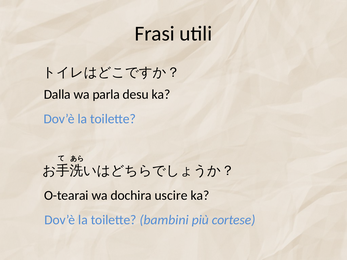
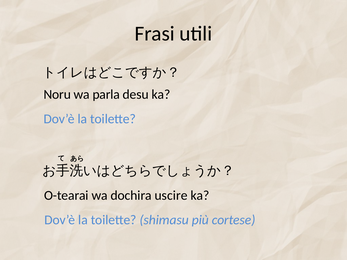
Dalla: Dalla -> Noru (57, 94)
bambini: bambini -> shimasu (164, 220)
